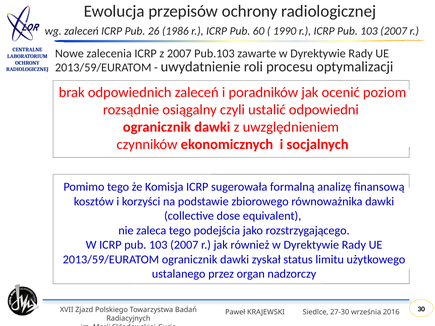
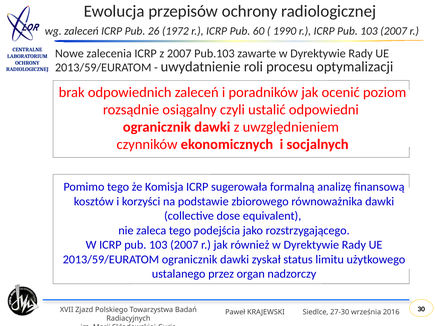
1986: 1986 -> 1972 (175, 31)
